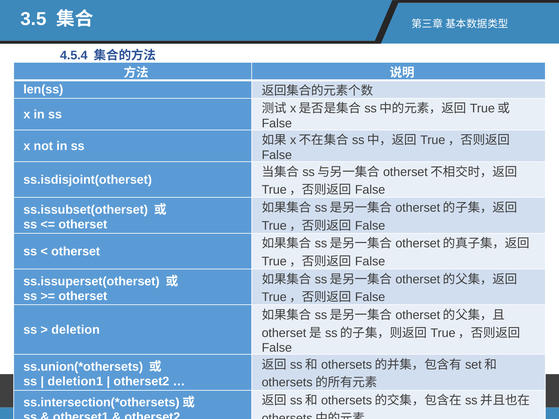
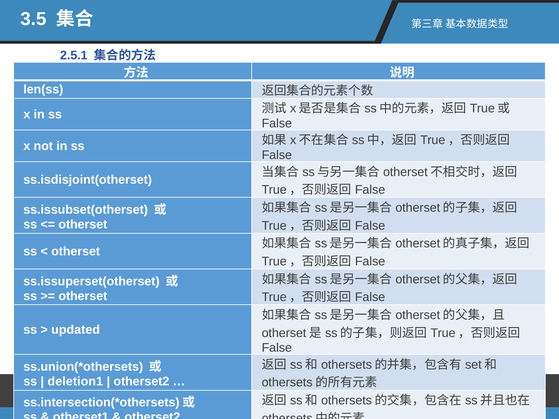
4.5.4: 4.5.4 -> 2.5.1 (74, 55)
deletion: deletion -> updated (76, 330)
